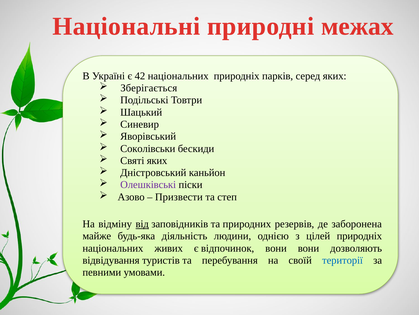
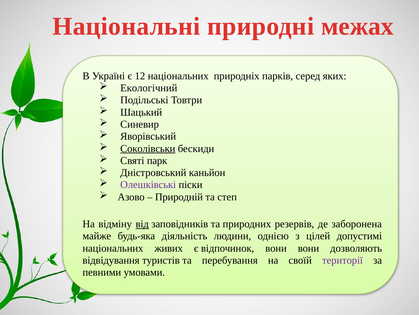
42: 42 -> 12 (140, 76)
Зберігається: Зберігається -> Екологічний (149, 88)
Соколівськи underline: none -> present (148, 148)
Святі яких: яких -> парк (157, 160)
Призвести: Призвести -> Природній (179, 196)
цілей природніх: природніх -> допустимі (359, 236)
території colour: blue -> purple (343, 260)
